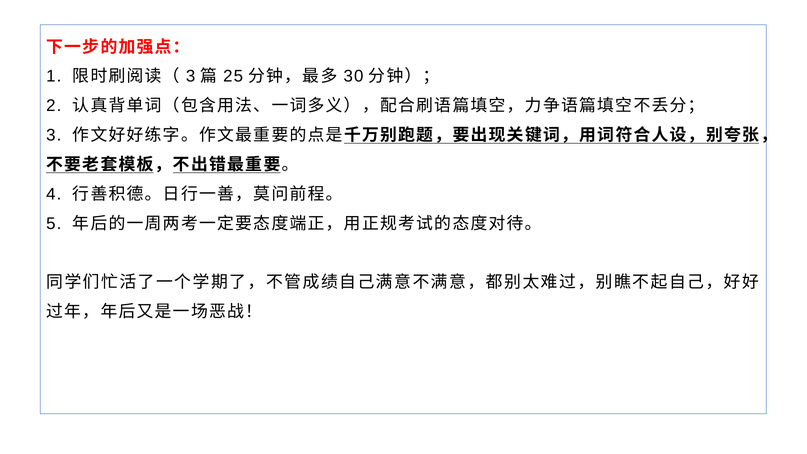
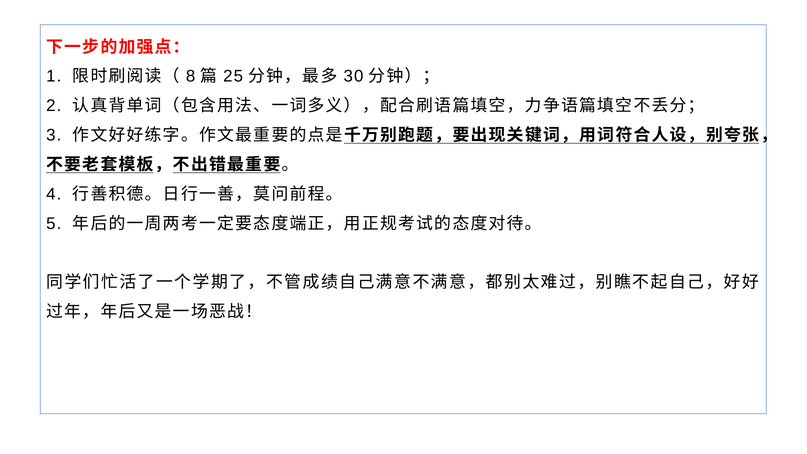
3: 3 -> 8 (191, 76)
